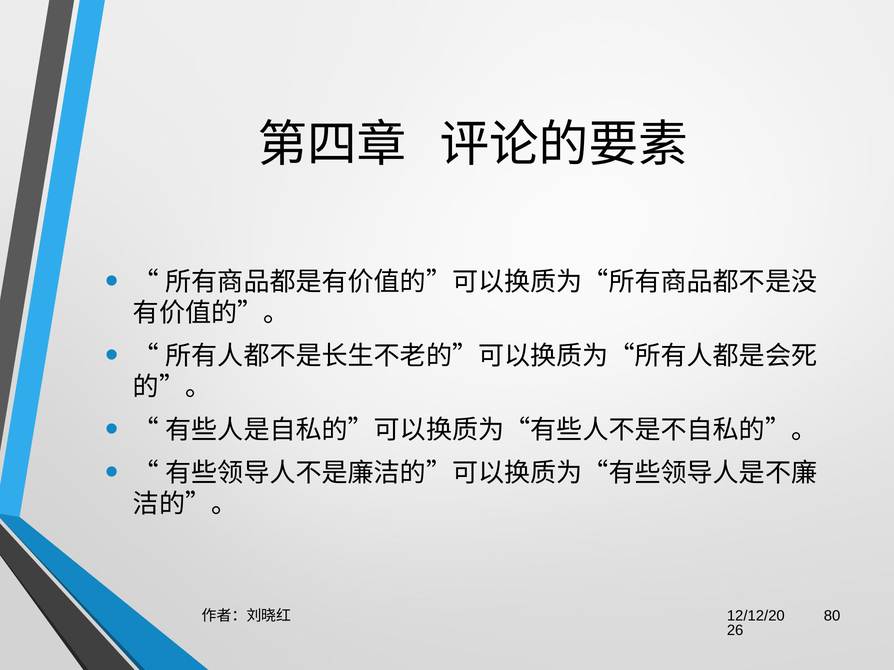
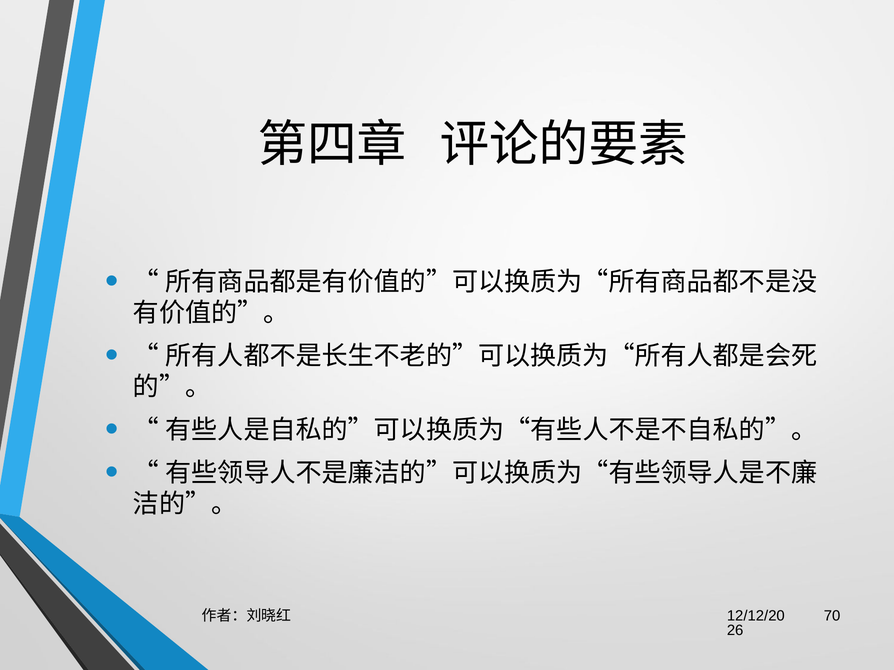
80: 80 -> 70 (832, 616)
